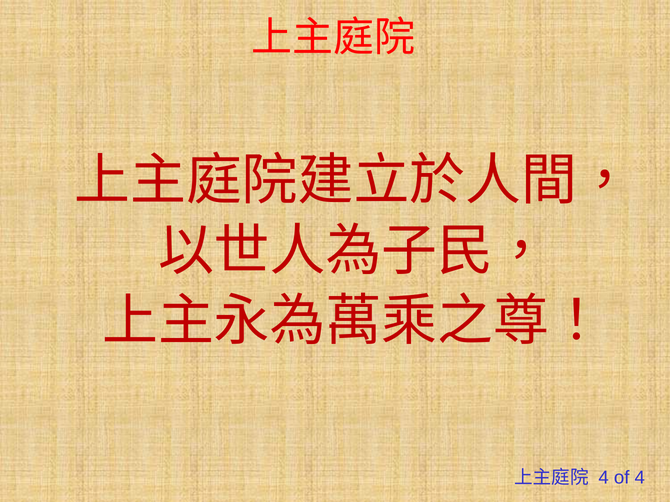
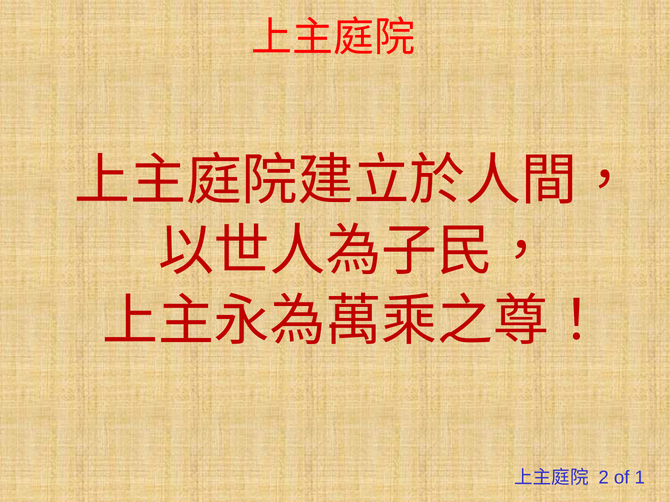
4: 4 -> 2 (604, 478)
of 4: 4 -> 1 (640, 478)
